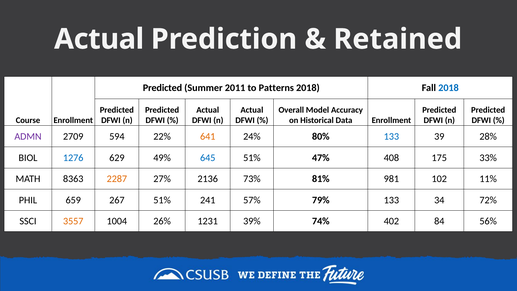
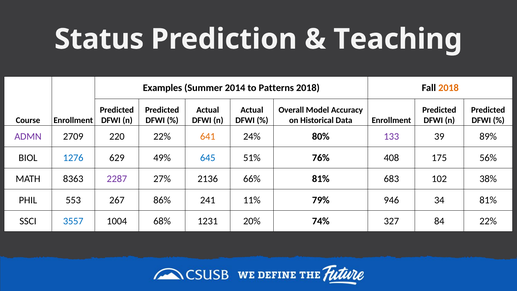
Actual: Actual -> Status (99, 39)
Retained: Retained -> Teaching (398, 39)
Predicted: Predicted -> Examples (162, 88)
2011: 2011 -> 2014 (235, 88)
2018 colour: blue -> orange (449, 88)
594: 594 -> 220 (117, 136)
133 colour: blue -> purple (391, 136)
28%: 28% -> 89% (488, 136)
47%: 47% -> 76% (321, 158)
33%: 33% -> 56% (488, 158)
2287 colour: orange -> purple (117, 179)
73%: 73% -> 66% (252, 179)
981: 981 -> 683 (391, 179)
11%: 11% -> 38% (488, 179)
659: 659 -> 553 (73, 200)
267 51%: 51% -> 86% (162, 200)
57%: 57% -> 11% (252, 200)
79% 133: 133 -> 946 (391, 200)
34 72%: 72% -> 81% (488, 200)
3557 colour: orange -> blue (73, 221)
26%: 26% -> 68% (162, 221)
39%: 39% -> 20% (252, 221)
402: 402 -> 327 (391, 221)
84 56%: 56% -> 22% (488, 221)
